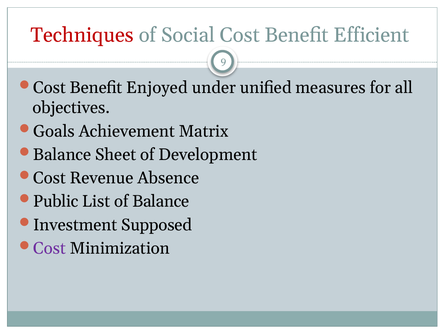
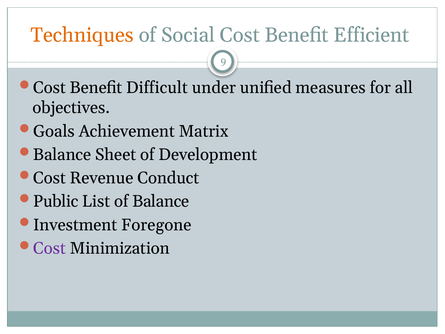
Techniques colour: red -> orange (82, 35)
Enjoyed: Enjoyed -> Difficult (157, 88)
Absence: Absence -> Conduct (168, 178)
Supposed: Supposed -> Foregone (156, 225)
